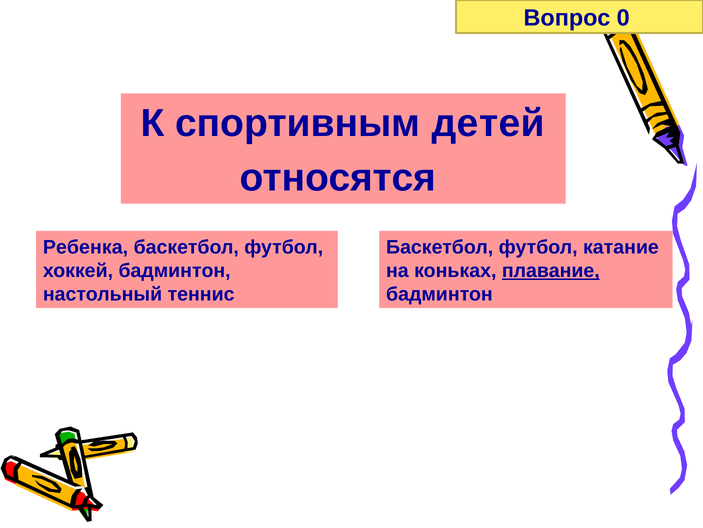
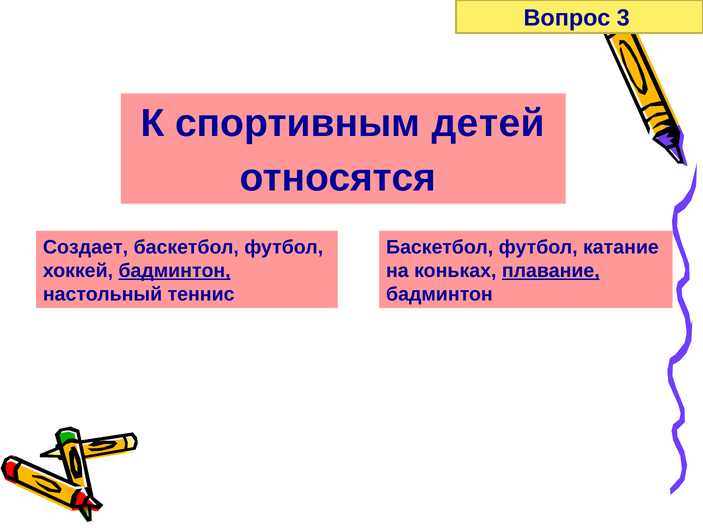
0: 0 -> 3 (623, 18)
Ребенка: Ребенка -> Создает (86, 247)
бадминтон underline: none -> present (175, 270)
